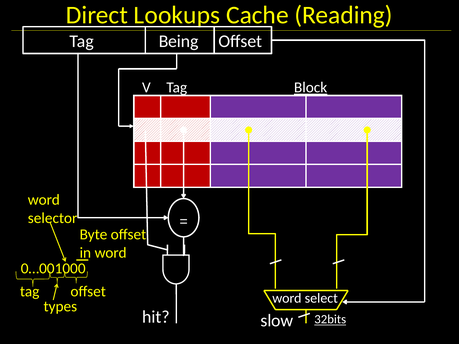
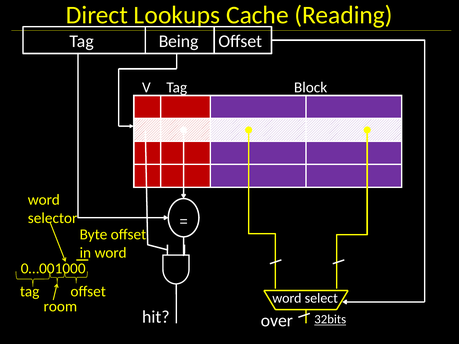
Block underline: present -> none (311, 88)
types: types -> room (60, 307)
slow: slow -> over (277, 321)
